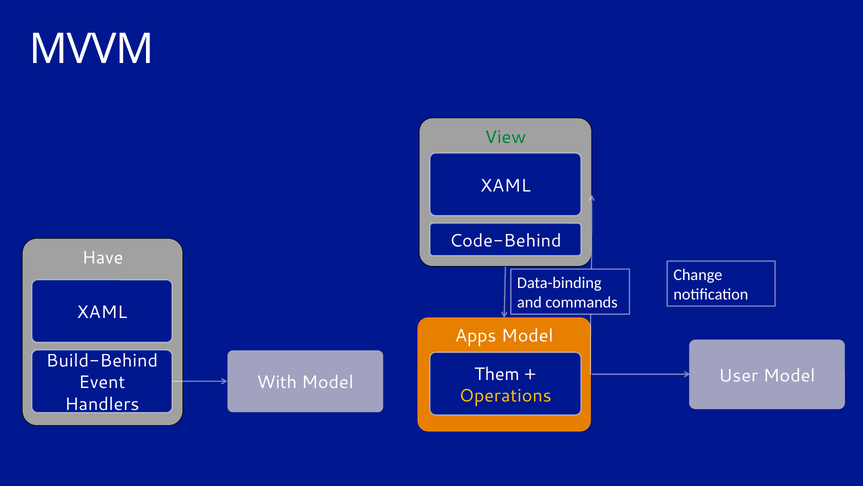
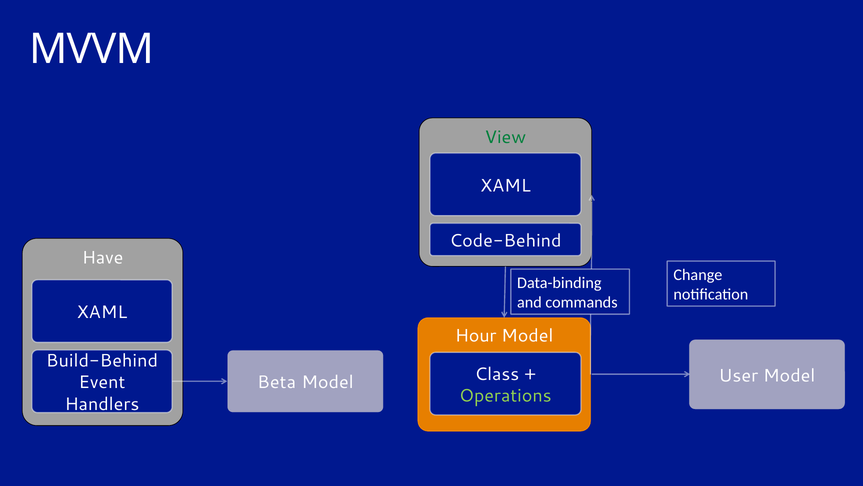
Apps: Apps -> Hour (476, 336)
Them: Them -> Class (497, 374)
With: With -> Beta (277, 382)
Operations colour: yellow -> light green (505, 395)
